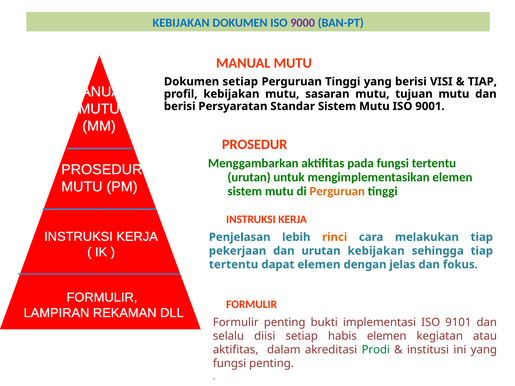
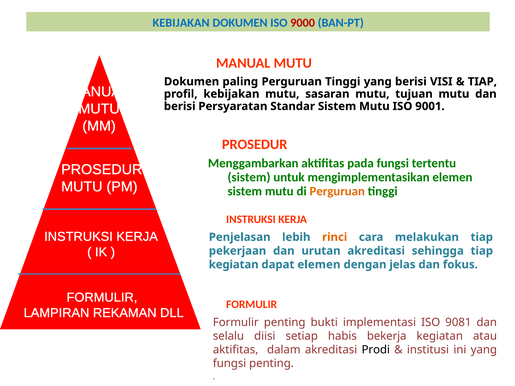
9000 colour: purple -> red (303, 23)
setiap: setiap -> paling (240, 82)
urutan: urutan -> sistem (249, 177)
urutan kebijakan: kebijakan -> akreditasi (376, 251)
tertentu: tertentu -> kegiatan (234, 265)
9101: 9101 -> 9081 (458, 322)
habis elemen: elemen -> bekerja (387, 336)
Prodi colour: green -> black (376, 350)
